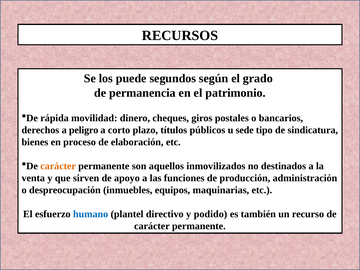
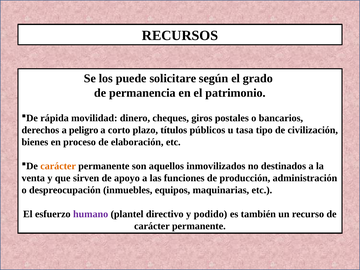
segundos: segundos -> solicitare (173, 79)
sede: sede -> tasa (245, 130)
sindicatura: sindicatura -> civilización (313, 130)
humano colour: blue -> purple (91, 214)
